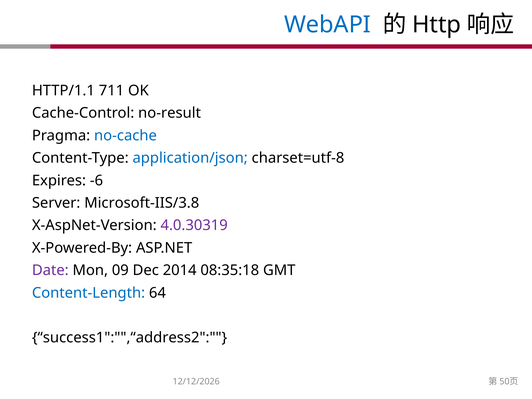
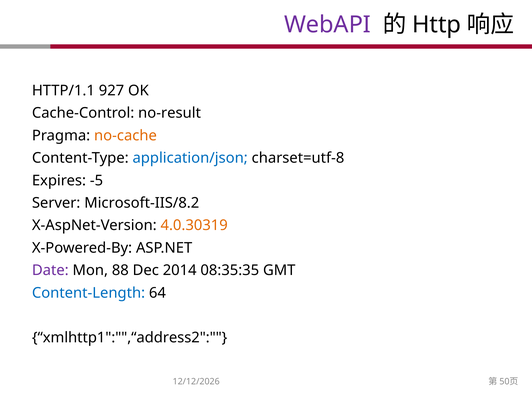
WebAPI colour: blue -> purple (327, 25)
711: 711 -> 927 (112, 91)
no-cache colour: blue -> orange (125, 136)
-6: -6 -> -5 (96, 180)
Microsoft-IIS/3.8: Microsoft-IIS/3.8 -> Microsoft-IIS/8.2 (142, 203)
4.0.30319 colour: purple -> orange (194, 225)
09: 09 -> 88 (120, 270)
08:35:18: 08:35:18 -> 08:35:35 (230, 270)
success1":"",“address2: success1":"",“address2 -> xmlhttp1":"",“address2 (130, 338)
